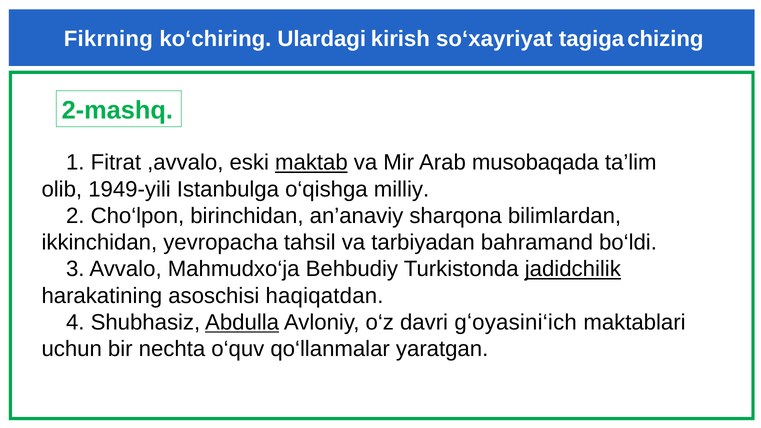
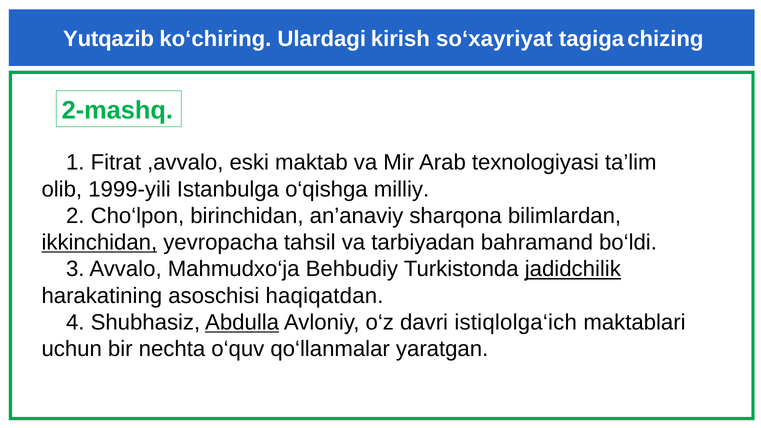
Fikrning: Fikrning -> Yutqazib (109, 39)
maktab underline: present -> none (311, 163)
musobaqada: musobaqada -> texnologiyasi (535, 163)
1949-yili: 1949-yili -> 1999-yili (130, 189)
ikkinchidan underline: none -> present (99, 243)
gʻoyasini‘ich: gʻoyasini‘ich -> istiqlolga‘ich (516, 322)
